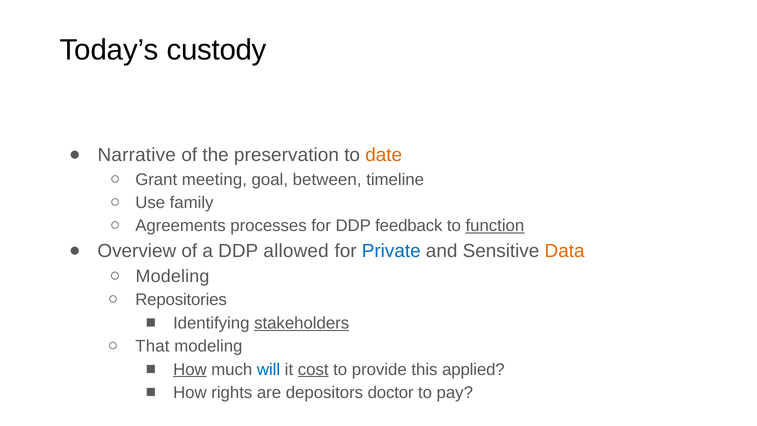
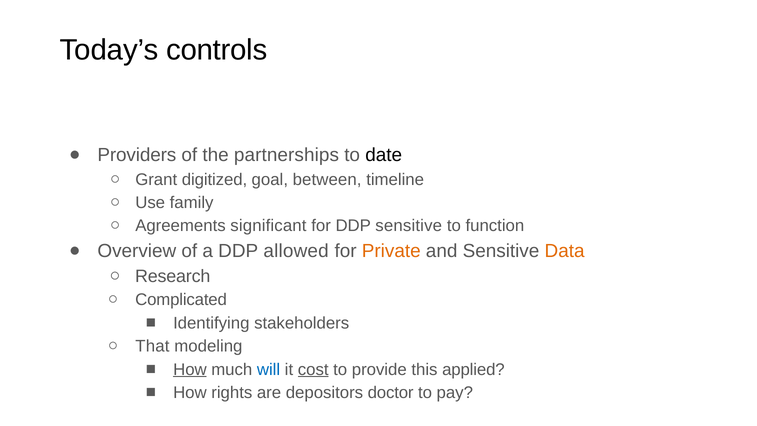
custody: custody -> controls (217, 50)
Narrative: Narrative -> Providers (137, 155)
preservation: preservation -> partnerships (286, 155)
date colour: orange -> black (384, 155)
meeting: meeting -> digitized (214, 179)
processes: processes -> significant (268, 226)
DDP feedback: feedback -> sensitive (409, 226)
function underline: present -> none (495, 226)
Private colour: blue -> orange (391, 251)
Modeling: Modeling -> Research (173, 276)
Repositories: Repositories -> Complicated (181, 300)
stakeholders underline: present -> none (302, 323)
